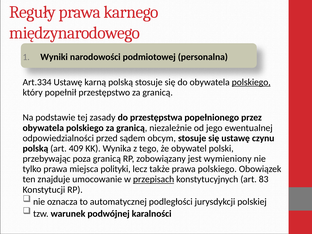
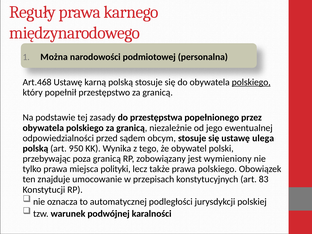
Wyniki: Wyniki -> Można (54, 57)
Art.334: Art.334 -> Art.468 (37, 82)
czynu: czynu -> ulega (263, 138)
409: 409 -> 950 (76, 148)
przepisach underline: present -> none (154, 179)
